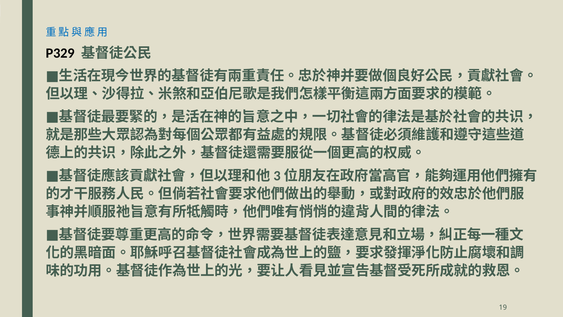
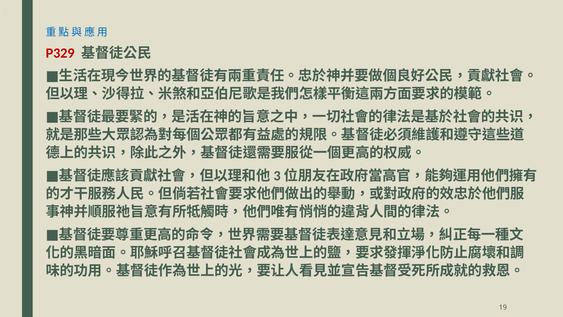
P329 colour: black -> red (60, 53)
